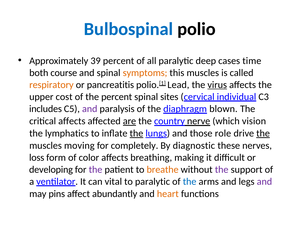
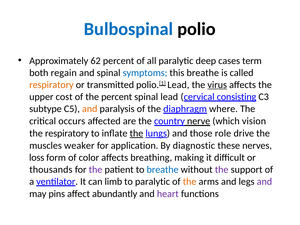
39: 39 -> 62 (96, 61)
time: time -> term (252, 61)
course: course -> regain (64, 73)
symptoms colour: orange -> blue (145, 73)
this muscles: muscles -> breathe (203, 73)
pancreatitis: pancreatitis -> transmitted (110, 85)
spinal sites: sites -> lead (169, 97)
individual: individual -> consisting (237, 97)
includes: includes -> subtype (45, 109)
and colour: purple -> orange (90, 109)
blown: blown -> where (223, 109)
critical affects: affects -> occurs (72, 121)
are underline: present -> none (129, 121)
the lymphatics: lymphatics -> respiratory (67, 133)
the underline: present -> none (263, 133)
moving: moving -> weaker (79, 146)
completely: completely -> application (135, 146)
developing: developing -> thousands (51, 170)
breathe colour: orange -> blue (163, 170)
vital: vital -> limb (113, 182)
the colour: blue -> orange (190, 182)
heart colour: orange -> purple (168, 194)
